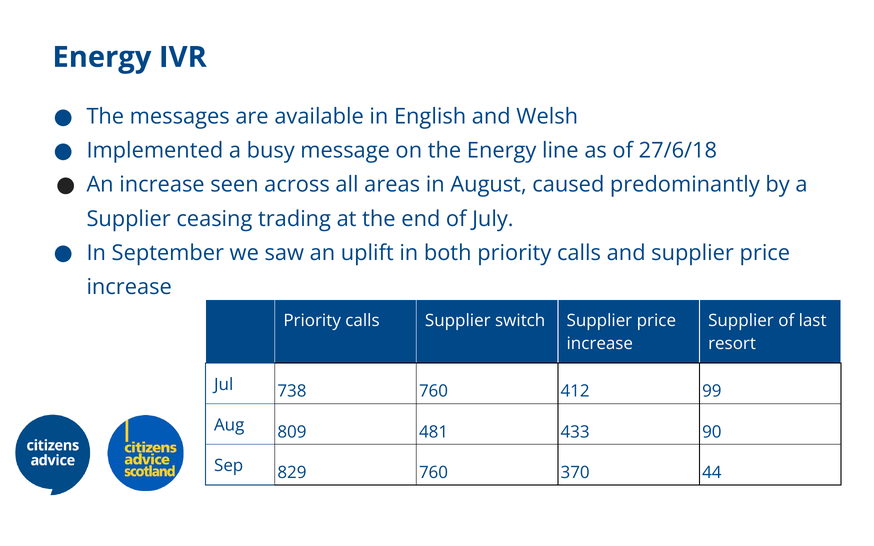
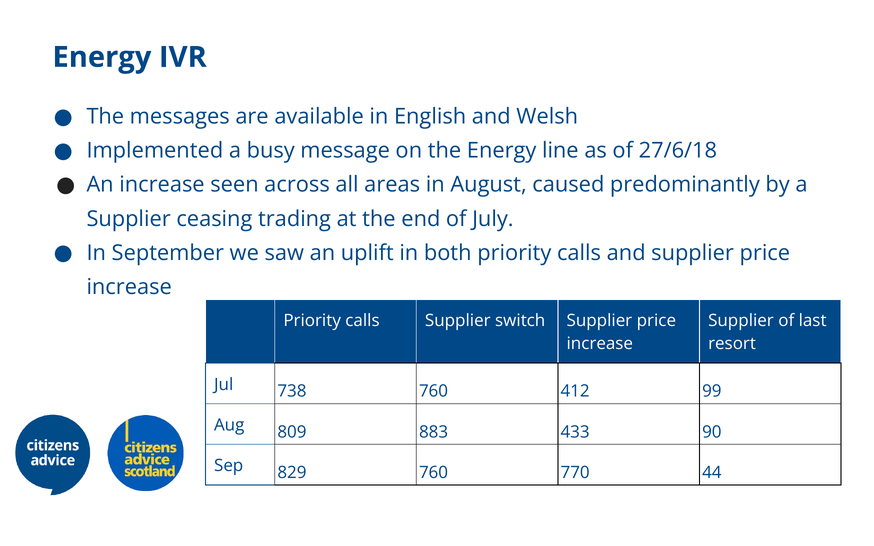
481: 481 -> 883 (434, 432)
370: 370 -> 770 (575, 473)
